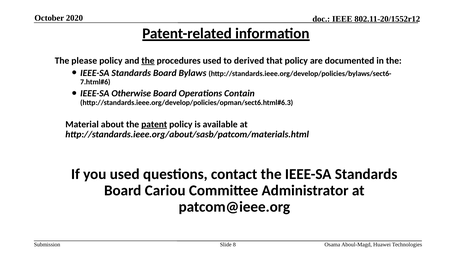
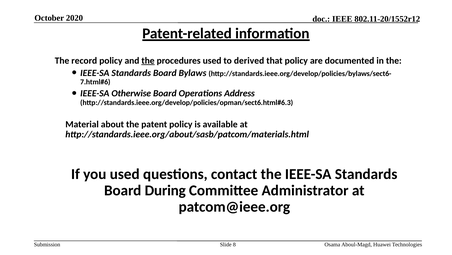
please: please -> record (84, 60)
Contain: Contain -> Address (239, 93)
patent underline: present -> none (154, 124)
Cariou: Cariou -> During (165, 190)
